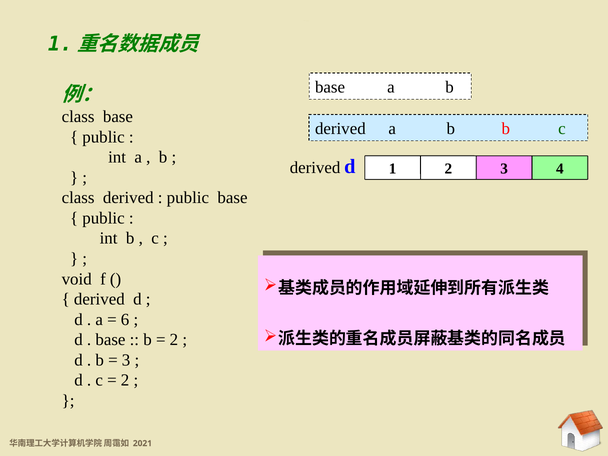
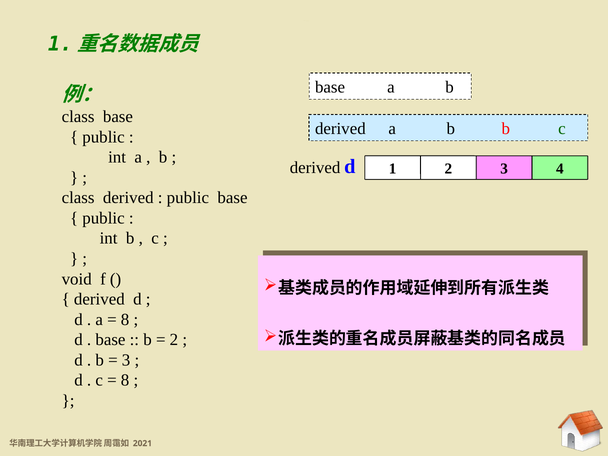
6: 6 -> 8 (125, 319)
2: 2 -> 8 (125, 380)
